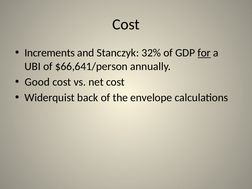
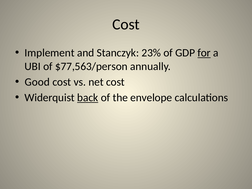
Increments: Increments -> Implement (50, 53)
32%: 32% -> 23% (151, 53)
$66,641/person: $66,641/person -> $77,563/person (91, 66)
back underline: none -> present (88, 98)
